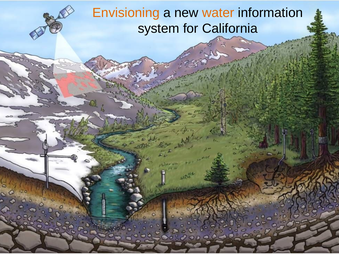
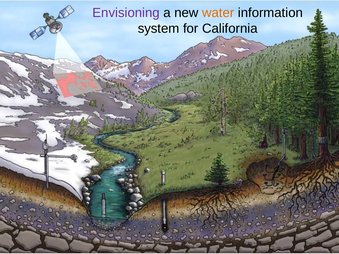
Envisioning colour: orange -> purple (126, 13)
